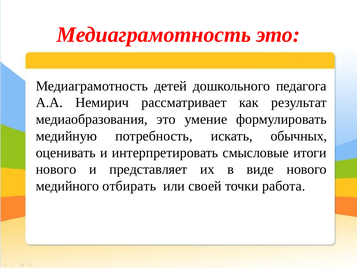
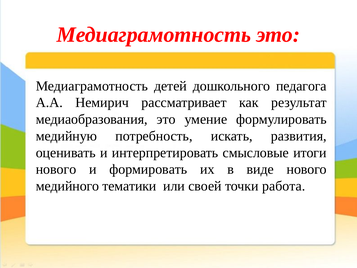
обычных: обычных -> развития (299, 136)
представляет: представляет -> формировать (148, 169)
отбирать: отбирать -> тематики (129, 186)
